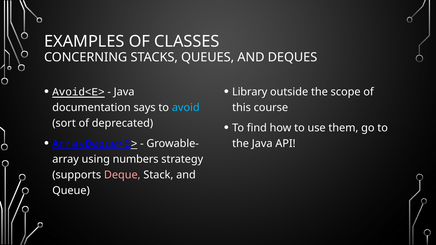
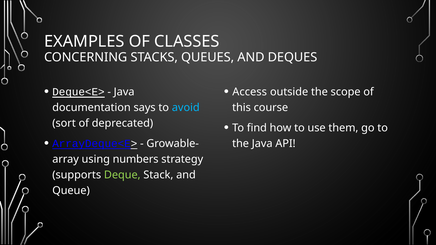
Avoid<E>: Avoid<E> -> Deque<E> (78, 92)
Library: Library -> Access (250, 92)
Deque colour: pink -> light green (122, 175)
